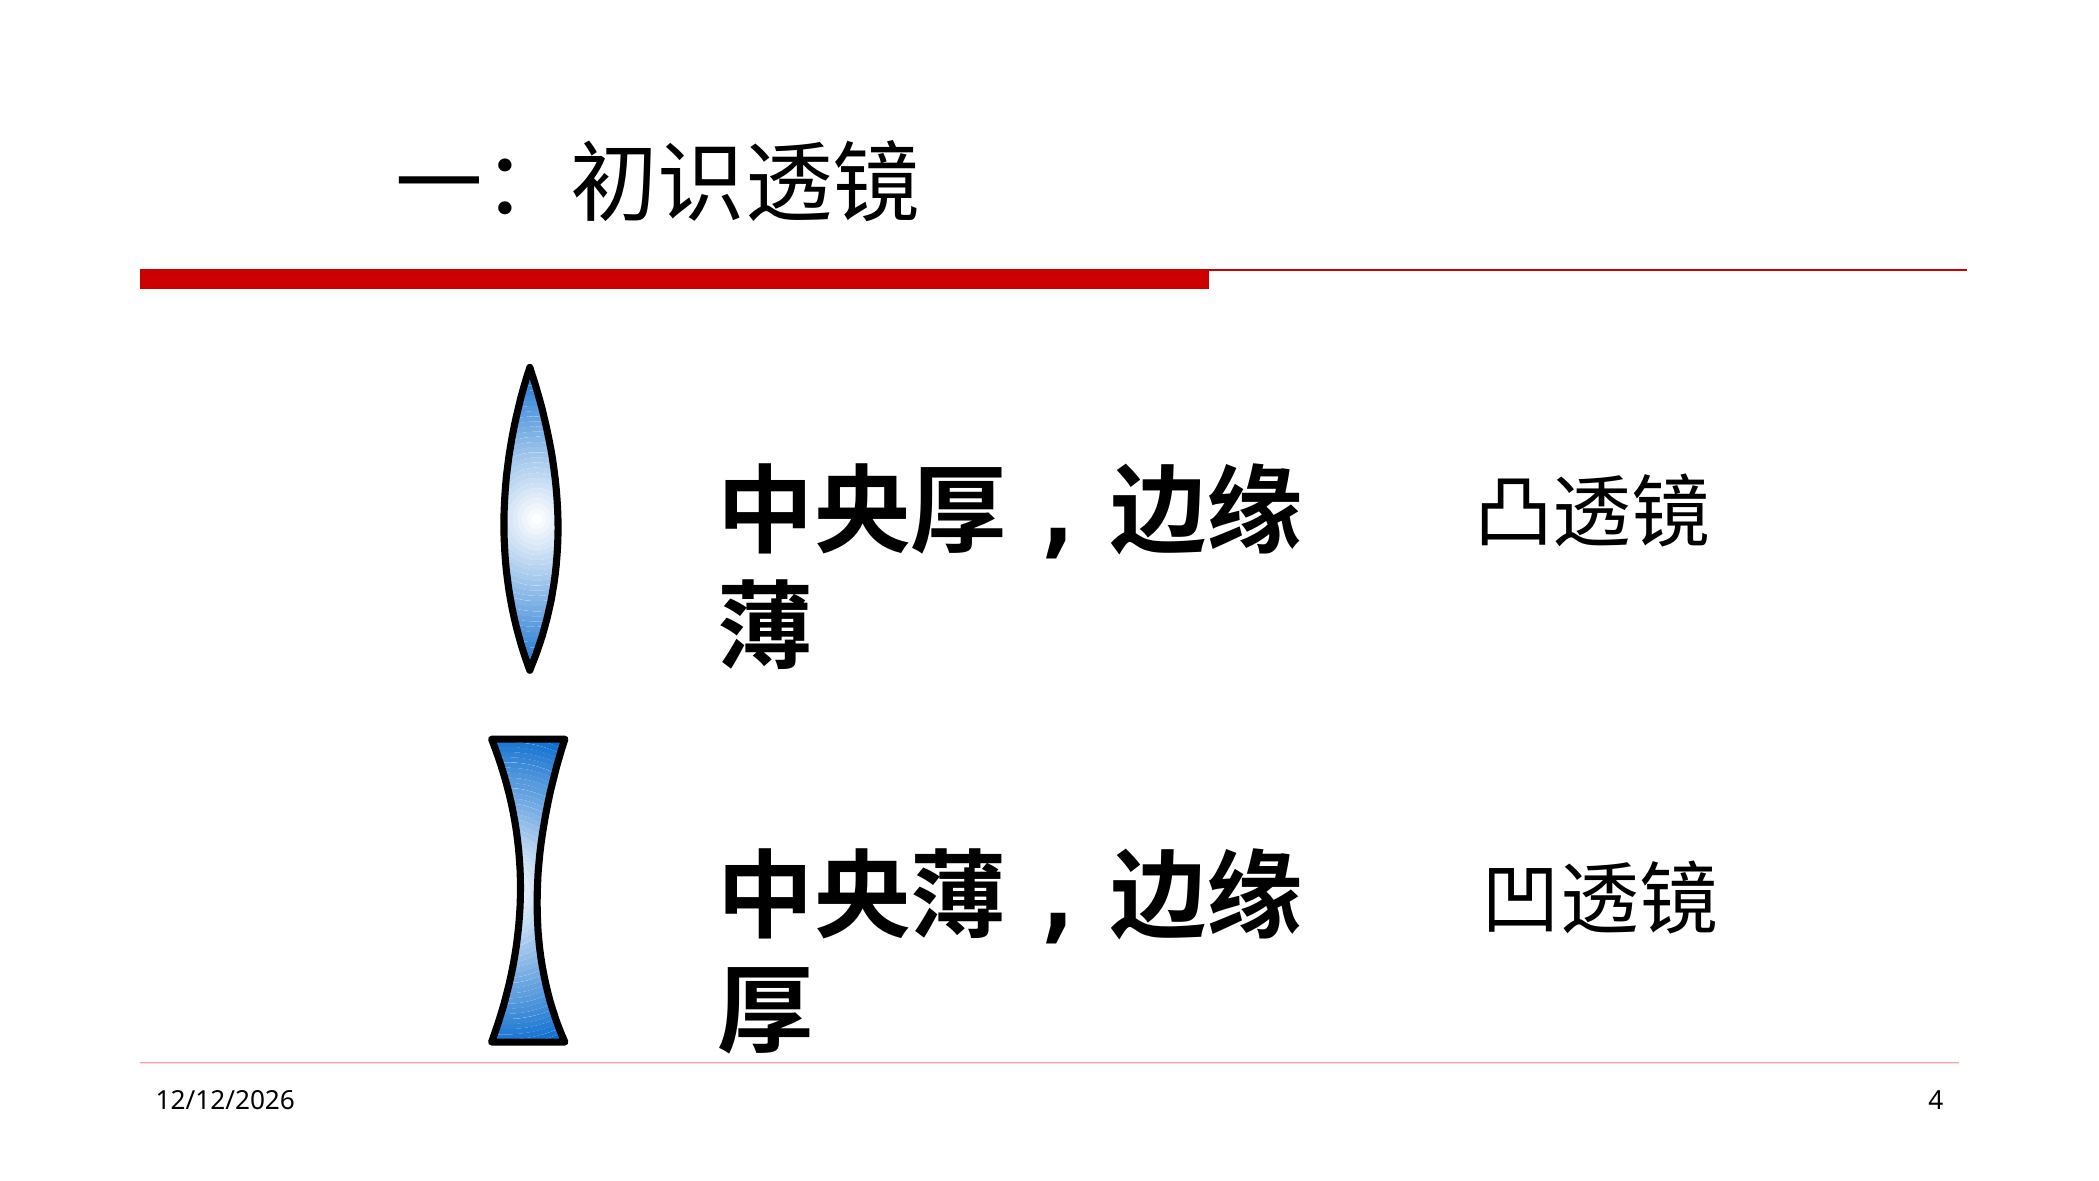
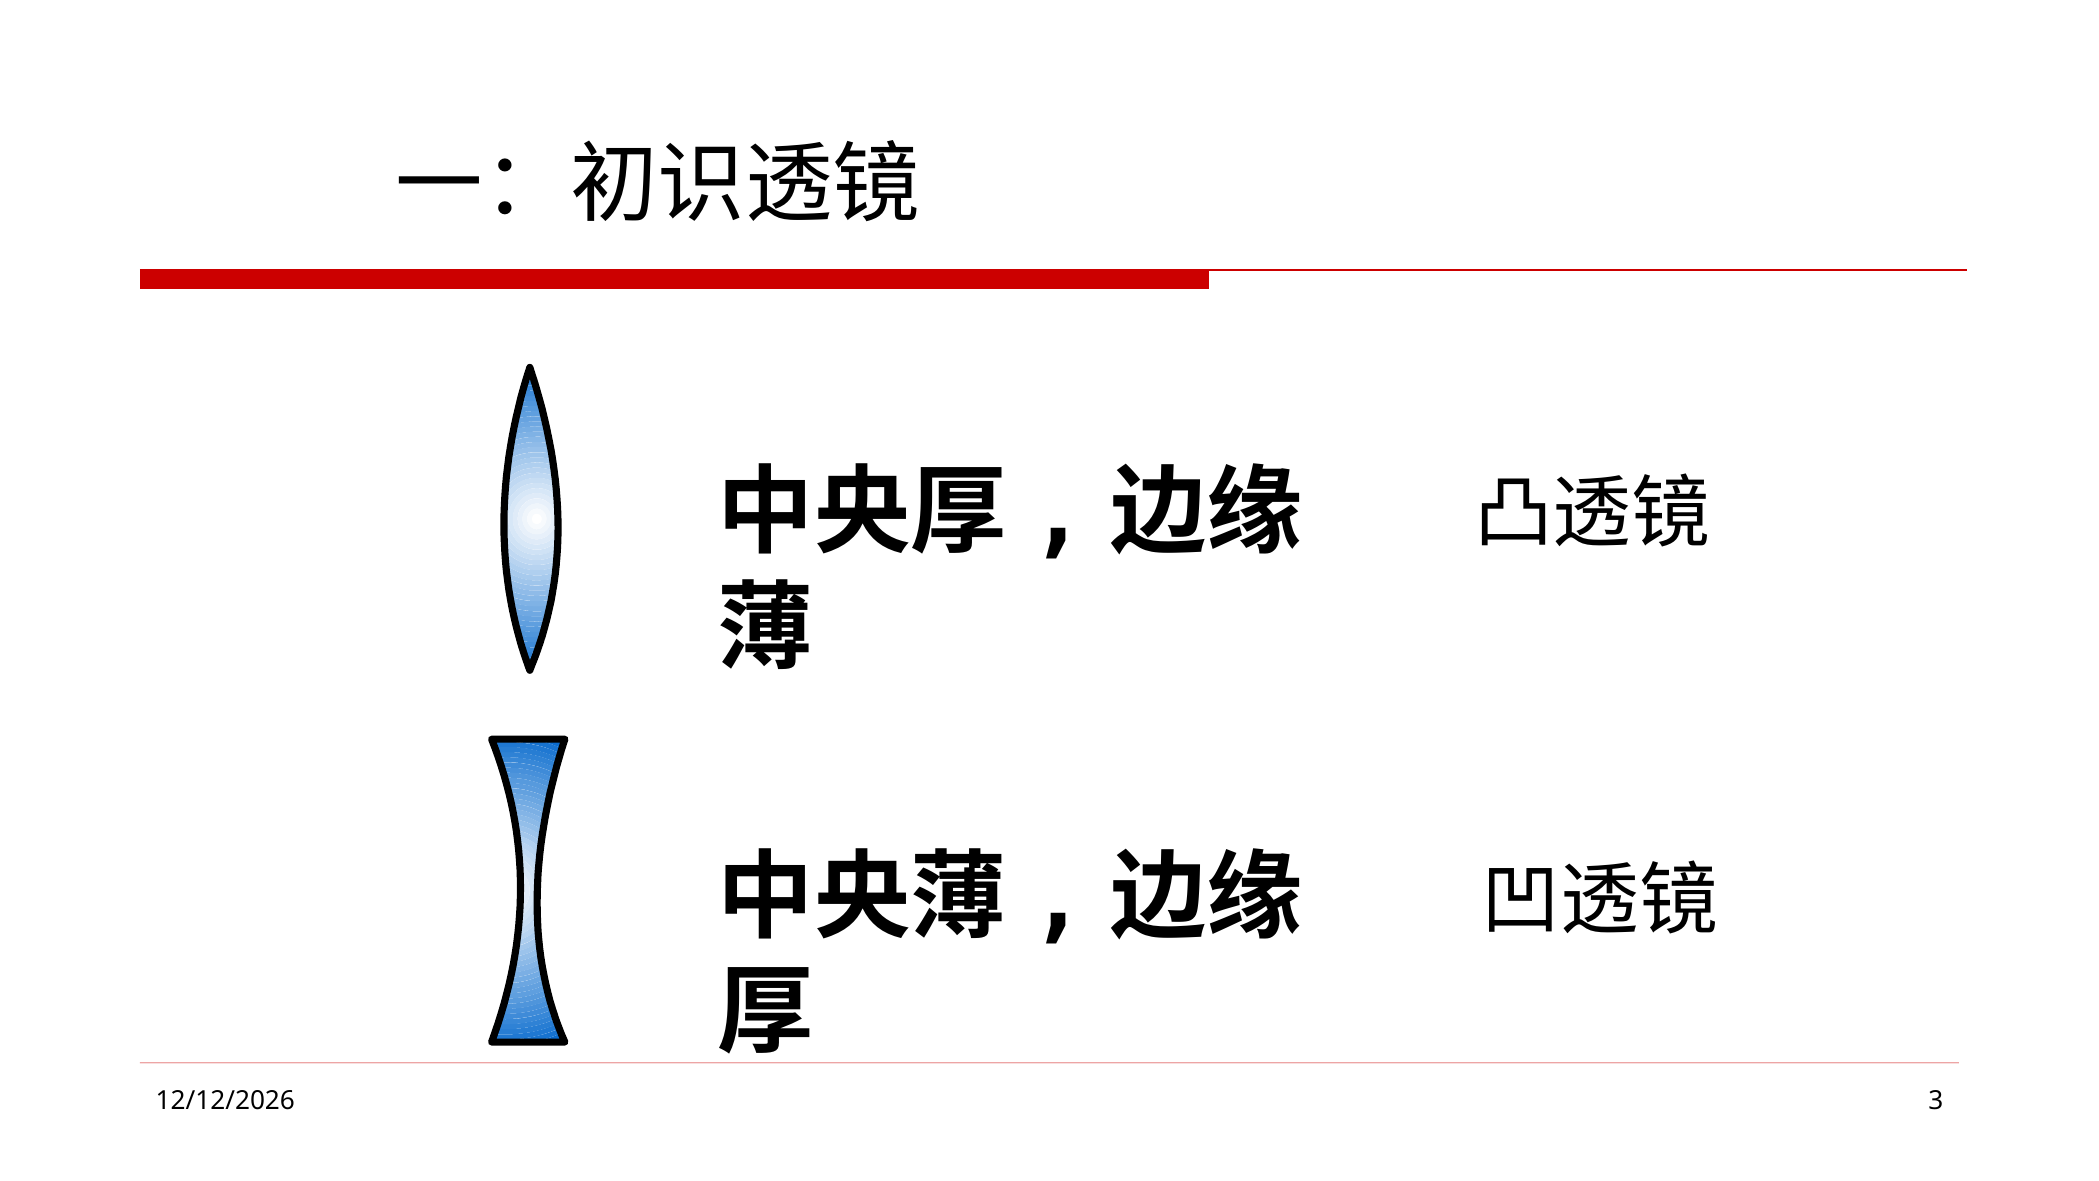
4: 4 -> 3 (1936, 1101)
